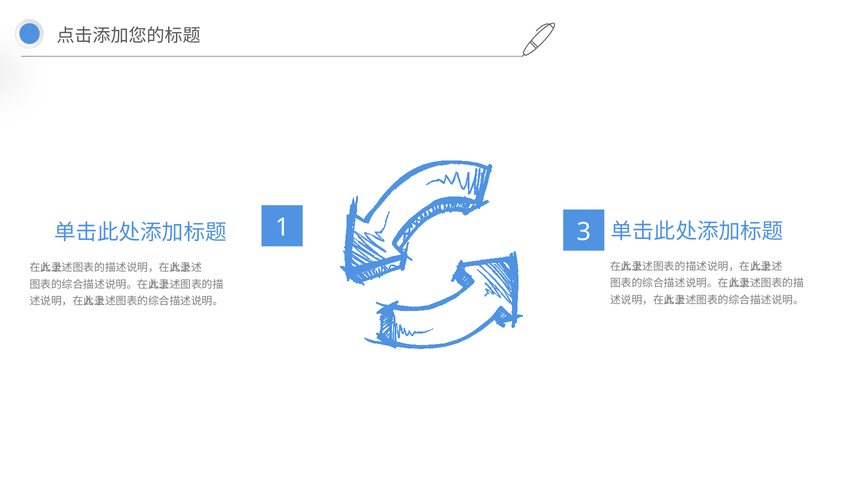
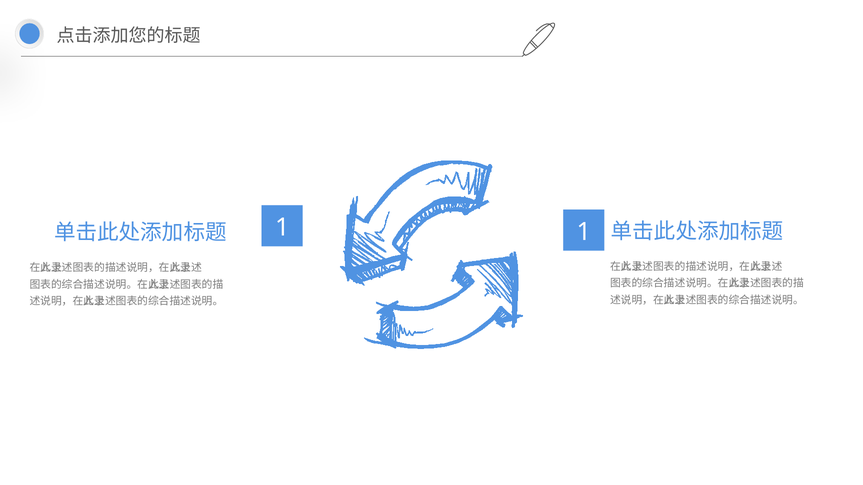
3: 3 -> 1 (584, 232)
